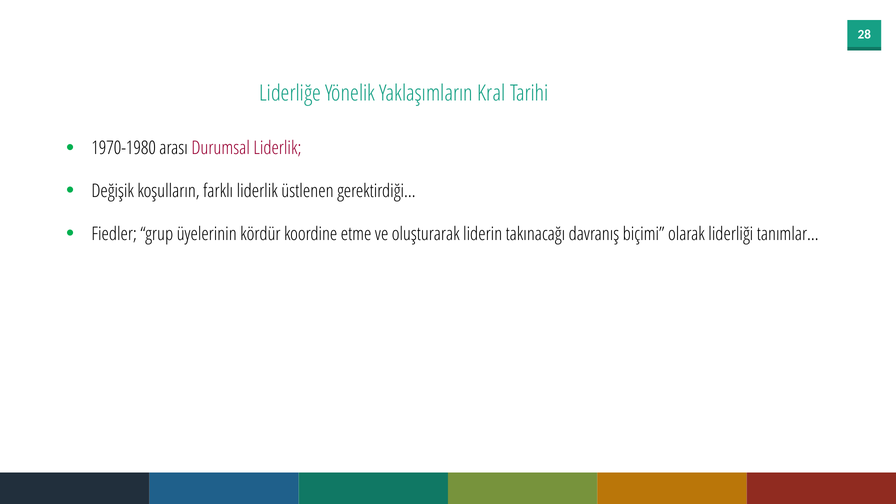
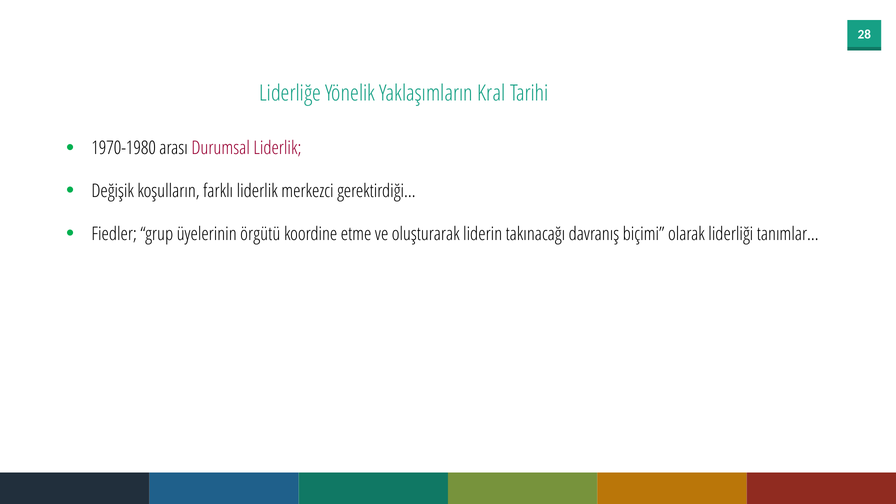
üstlenen: üstlenen -> merkezci (307, 191)
kördür: kördür -> örgütü (260, 234)
